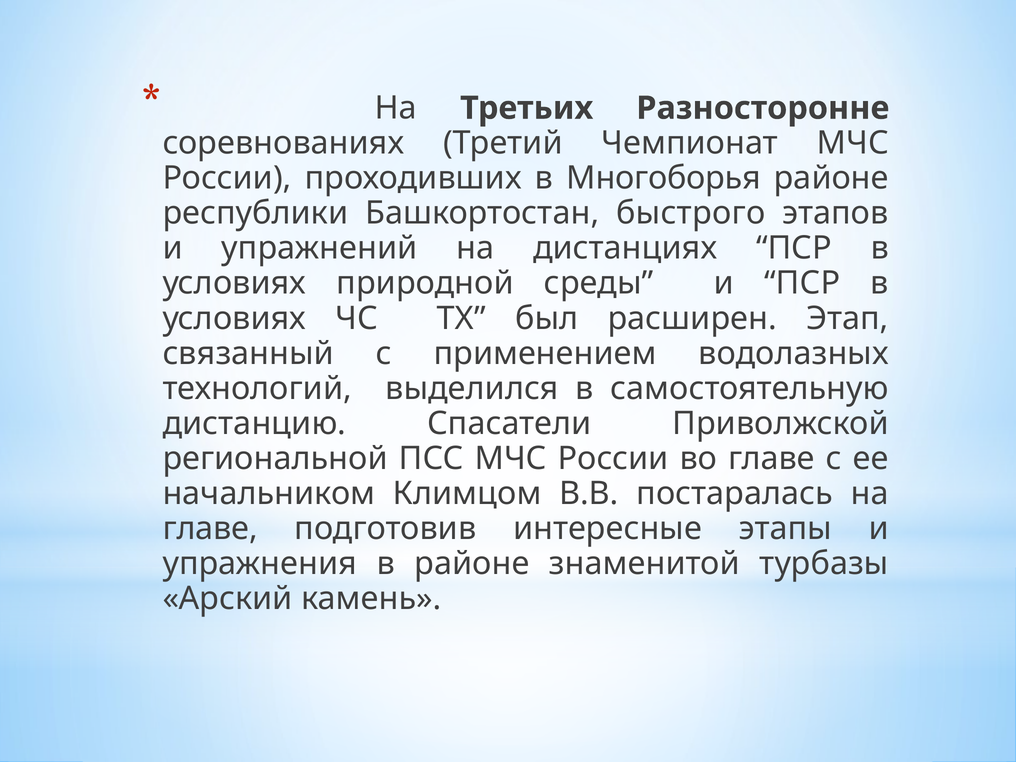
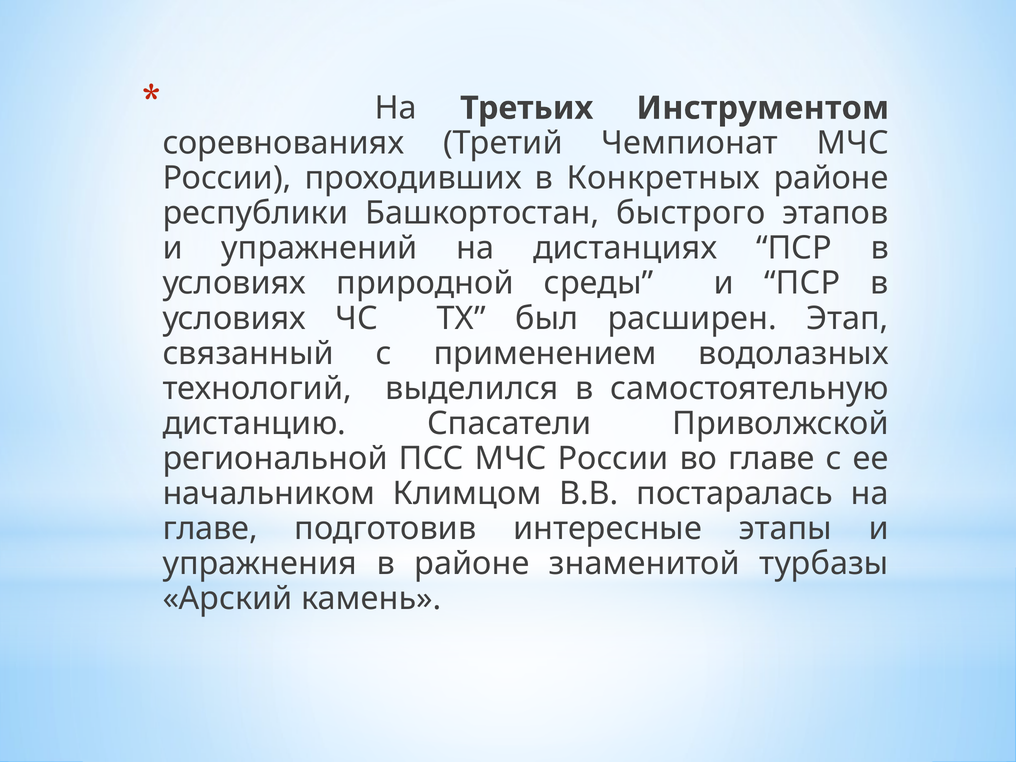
Разносторонне: Разносторонне -> Инструментом (763, 108)
Многоборья: Многоборья -> Конкретных (663, 178)
